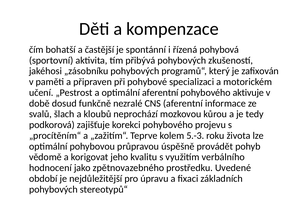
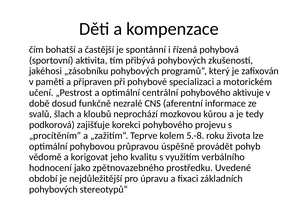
optimální aferentní: aferentní -> centrální (160, 92)
5.-3: 5.-3 -> 5.-8 (195, 135)
